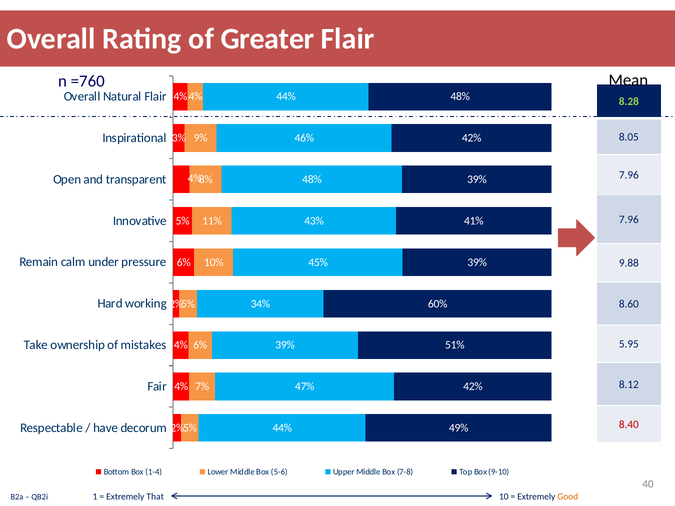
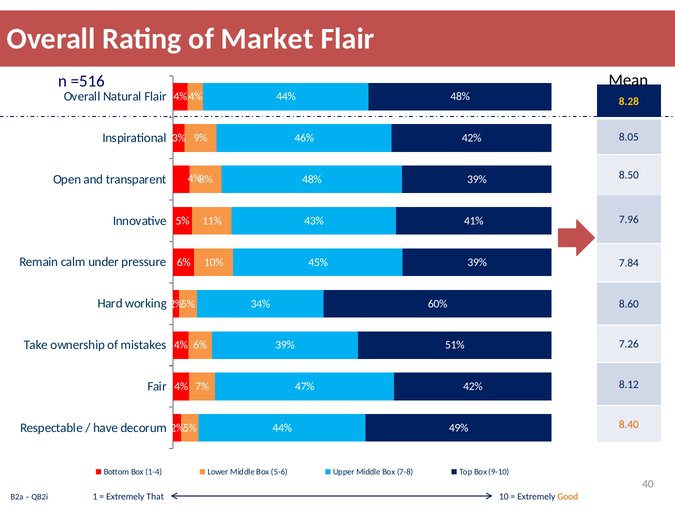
Greater: Greater -> Market (267, 39)
=760: =760 -> =516 (88, 81)
8.28 colour: light green -> yellow (629, 101)
7.96: 7.96 -> 8.50 (629, 175)
9.88: 9.88 -> 7.84 (629, 263)
5.95: 5.95 -> 7.26 (629, 344)
8.40 colour: red -> orange (629, 425)
